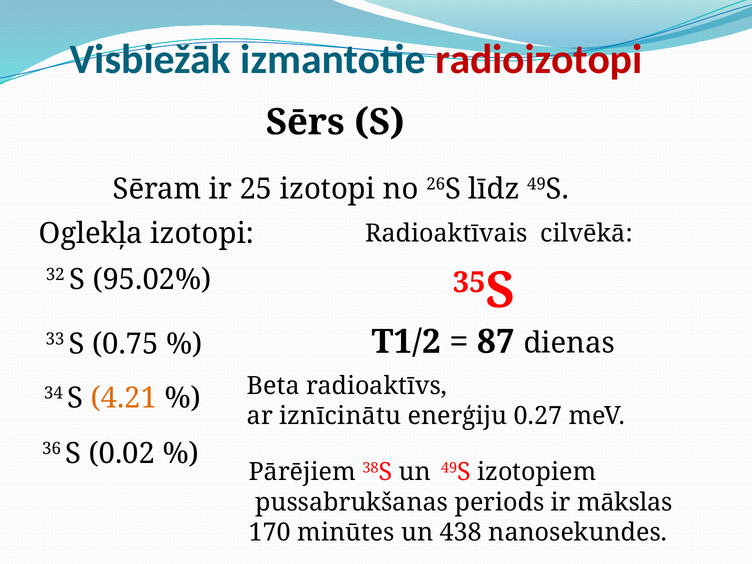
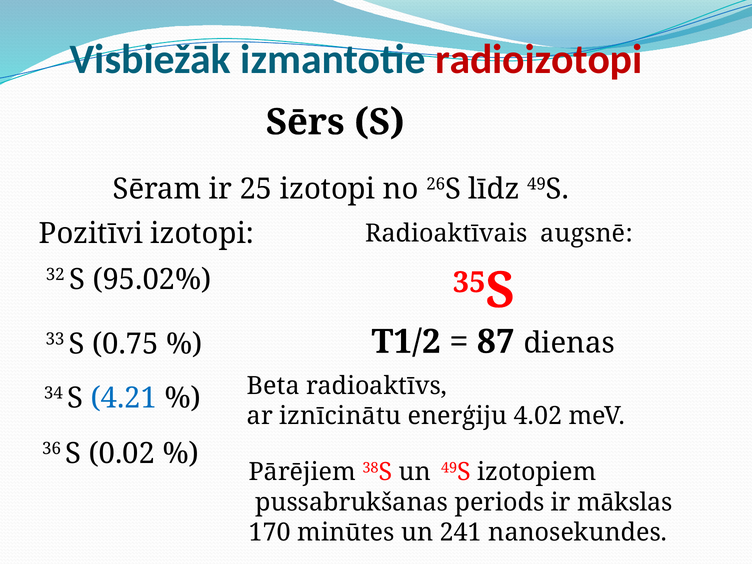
Oglekļa: Oglekļa -> Pozitīvi (91, 234)
cilvēkā: cilvēkā -> augsnē (587, 234)
4.21 colour: orange -> blue (124, 398)
0.27: 0.27 -> 4.02 (538, 416)
438: 438 -> 241 (461, 532)
